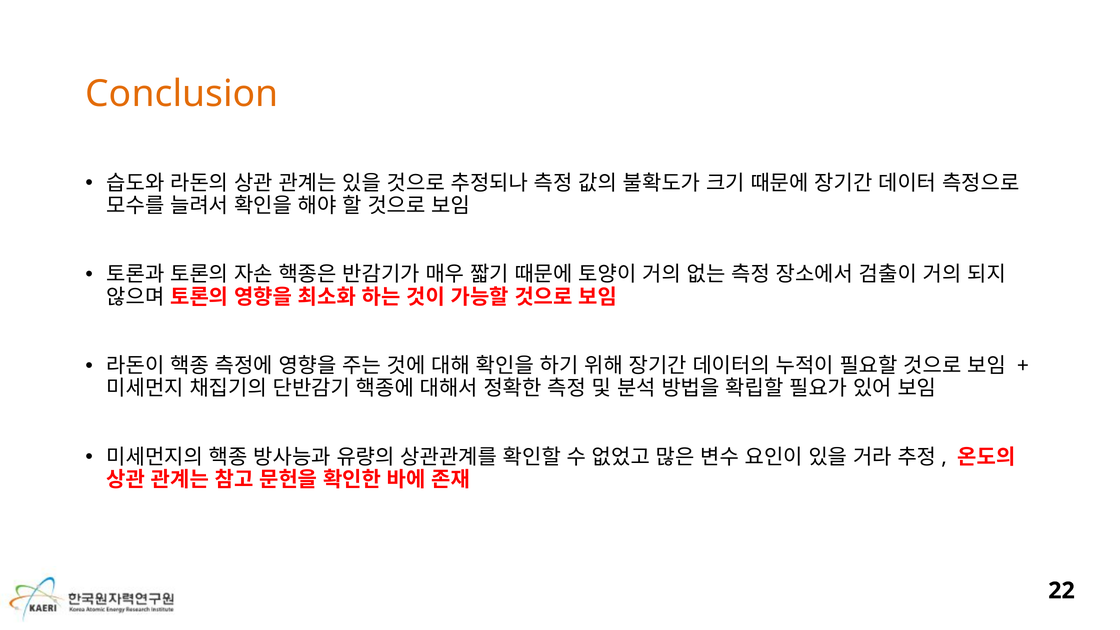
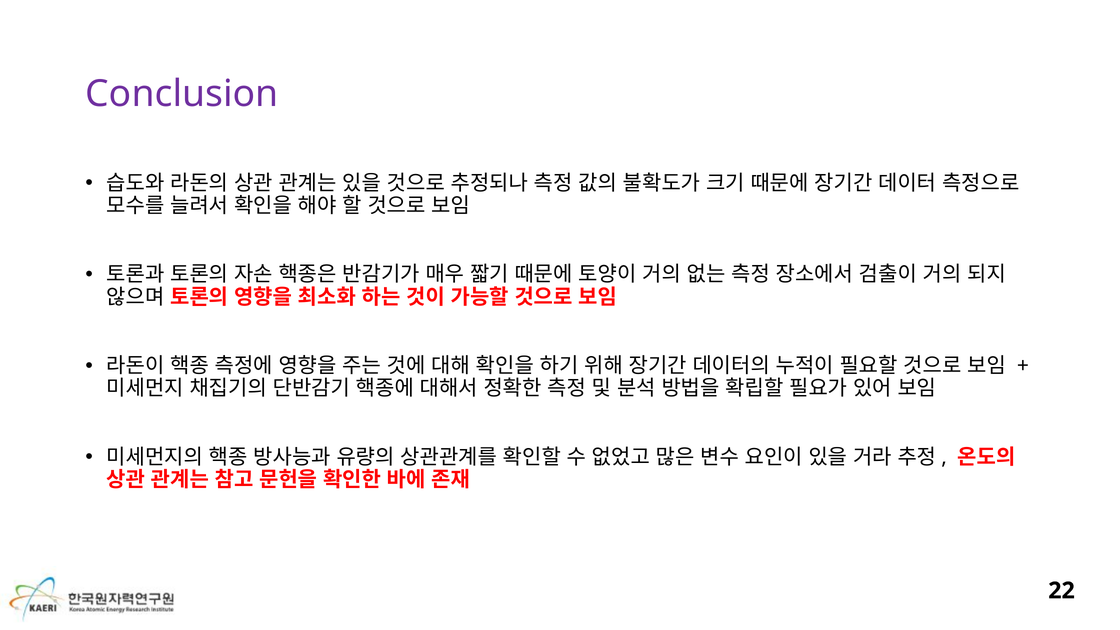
Conclusion colour: orange -> purple (182, 94)
